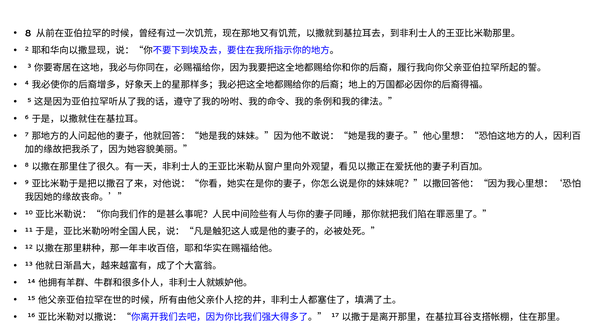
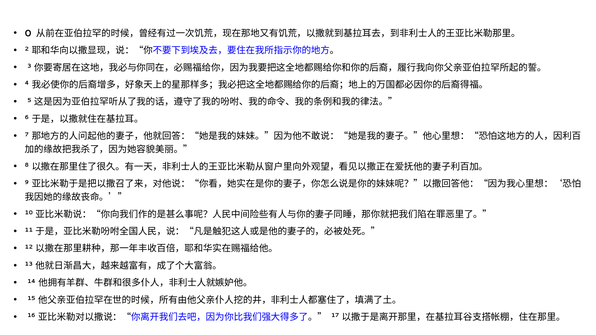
8: 8 -> 0 (28, 33)
